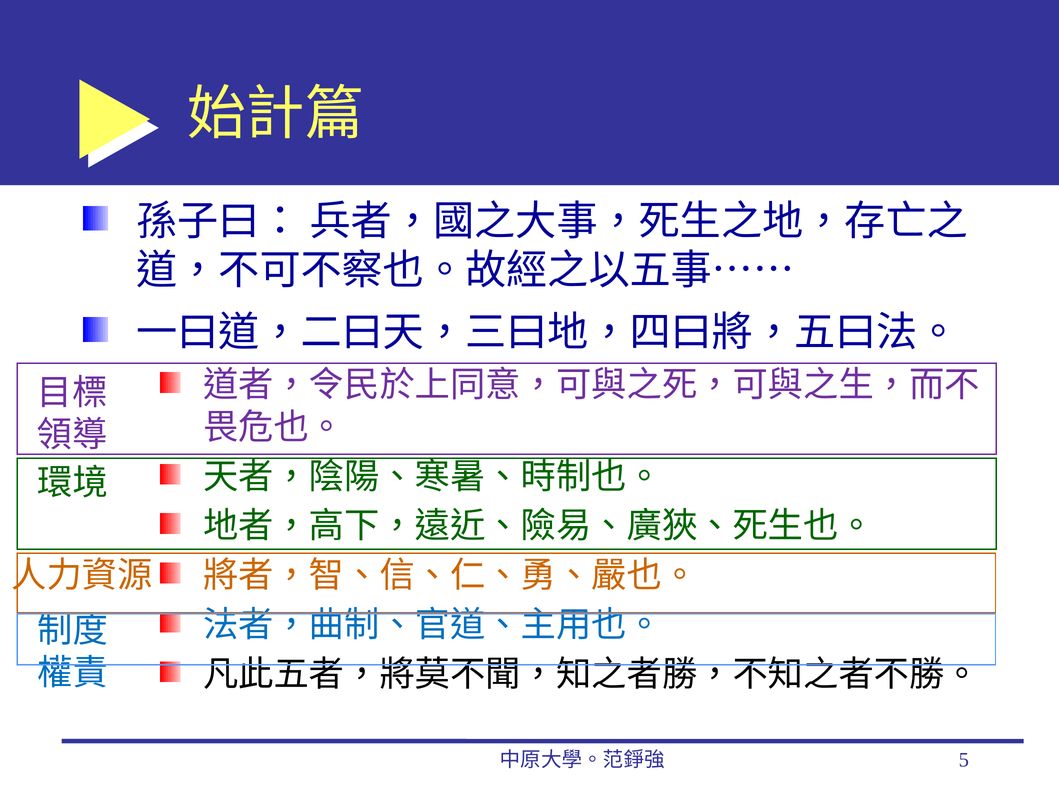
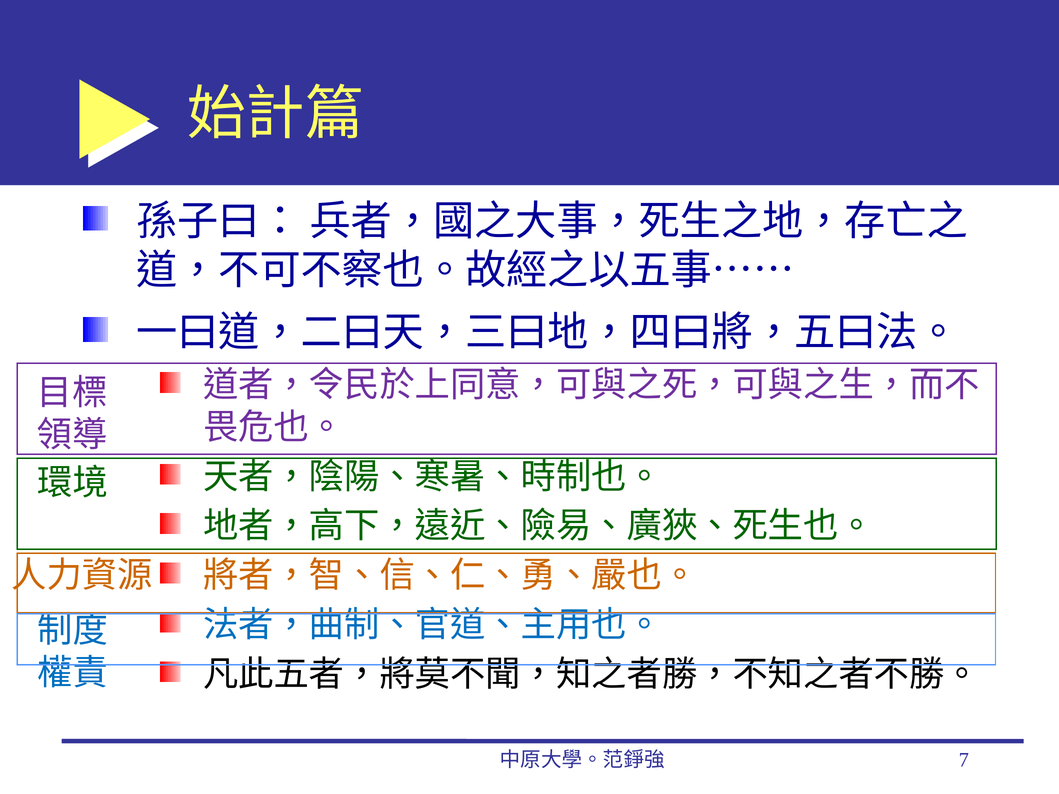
5: 5 -> 7 (964, 760)
